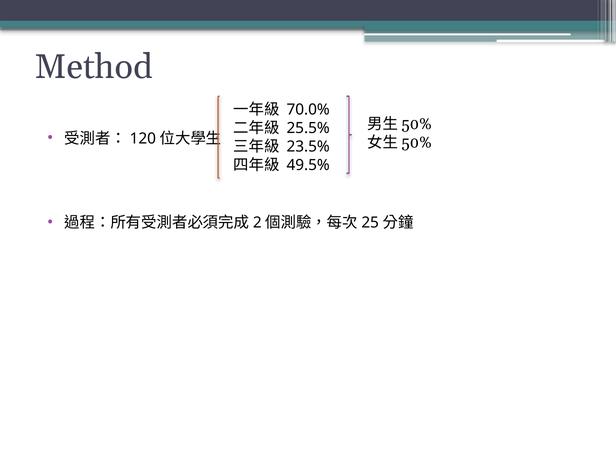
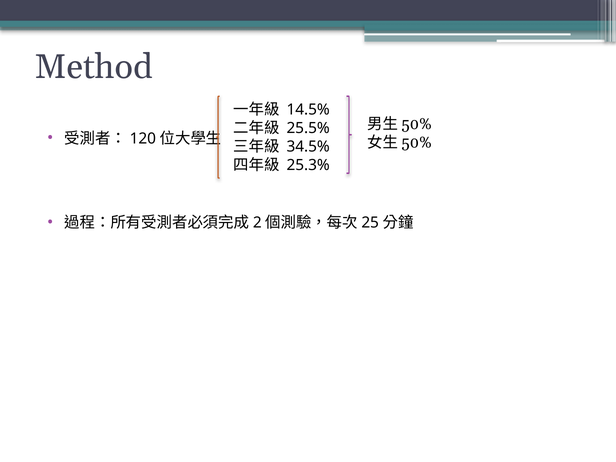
70.0%: 70.0% -> 14.5% (308, 110)
23.5%: 23.5% -> 34.5% (308, 147)
49.5%: 49.5% -> 25.3% (308, 165)
